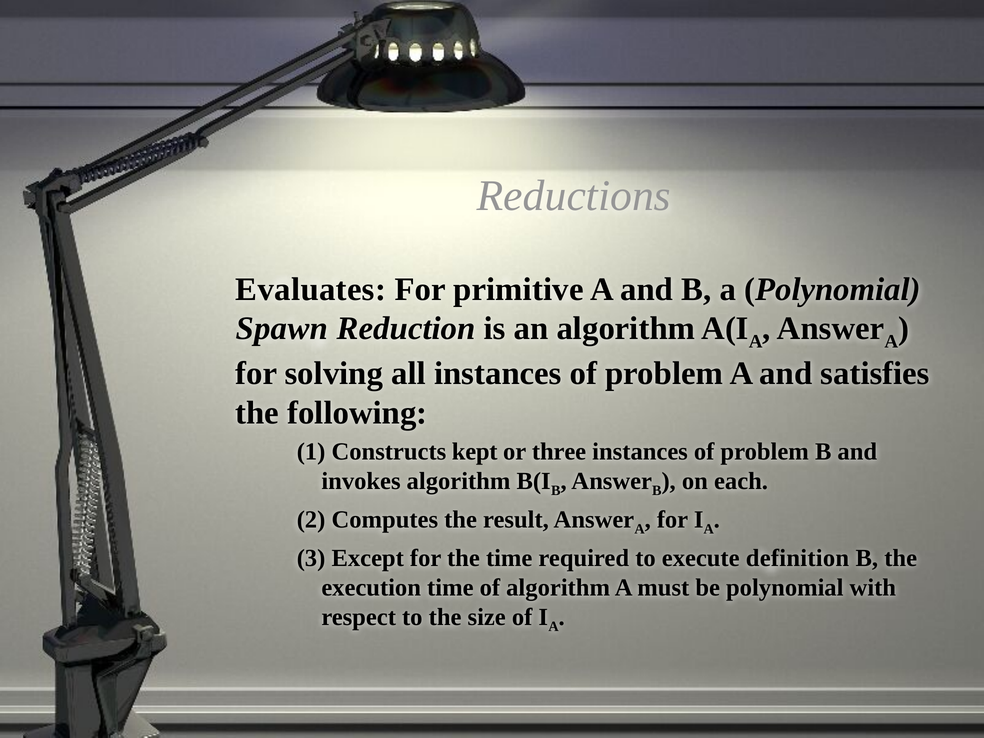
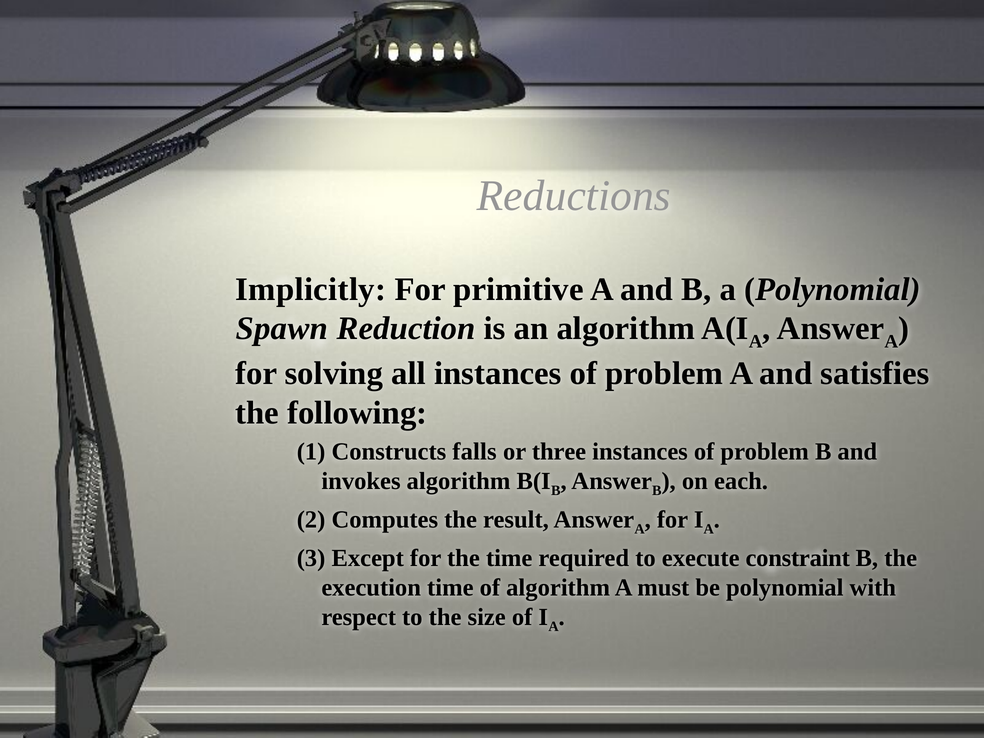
Evaluates: Evaluates -> Implicitly (311, 289)
kept: kept -> falls (474, 452)
definition: definition -> constraint (798, 558)
